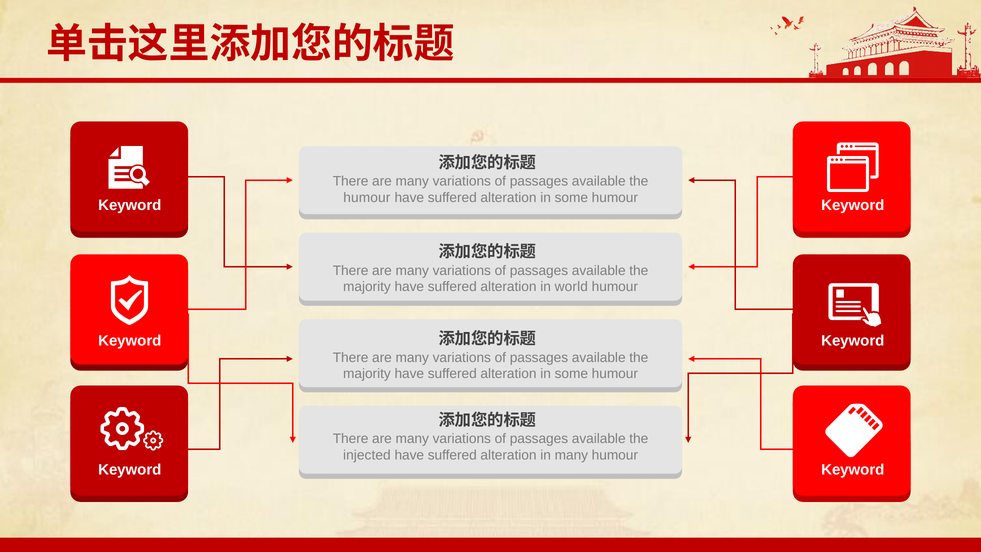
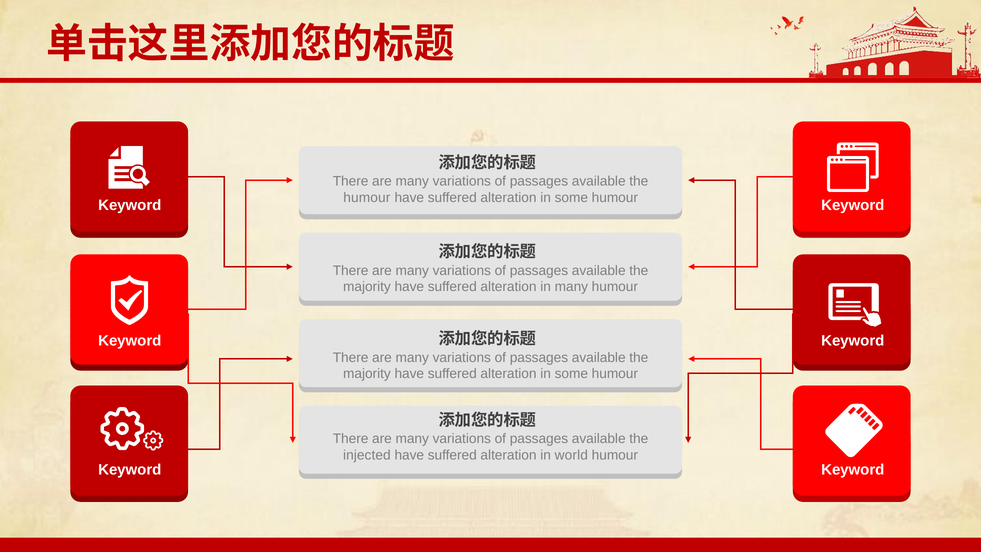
in world: world -> many (571, 287)
in many: many -> world (571, 455)
